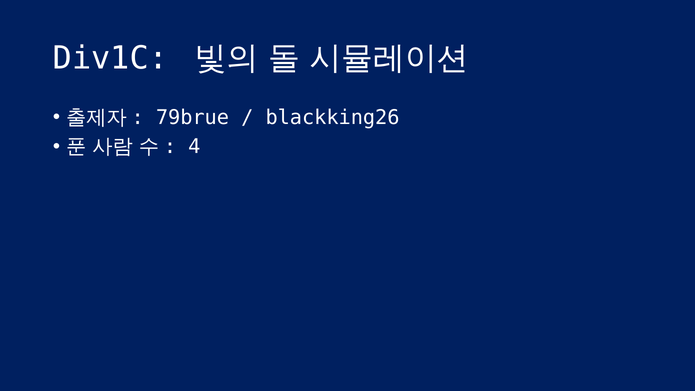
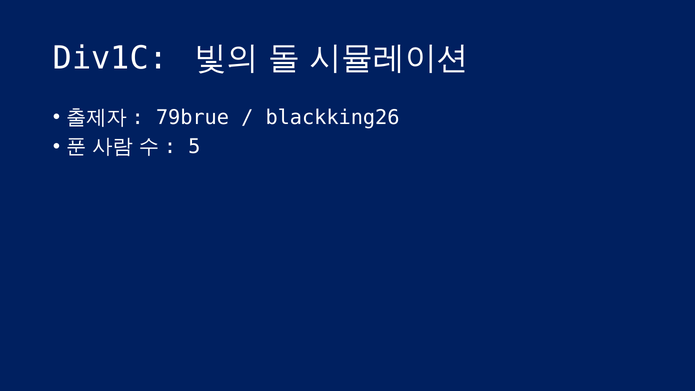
4: 4 -> 5 (194, 147)
